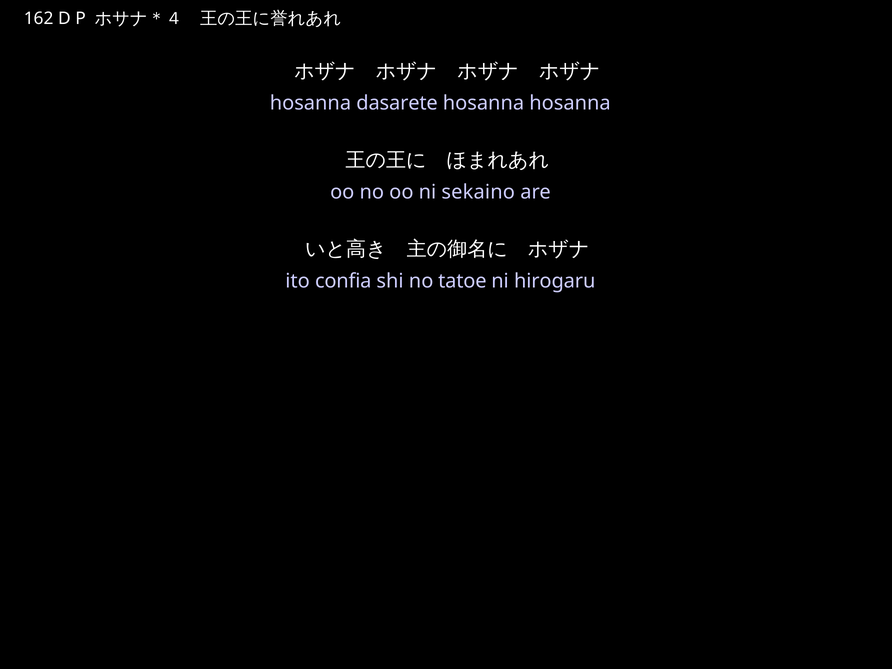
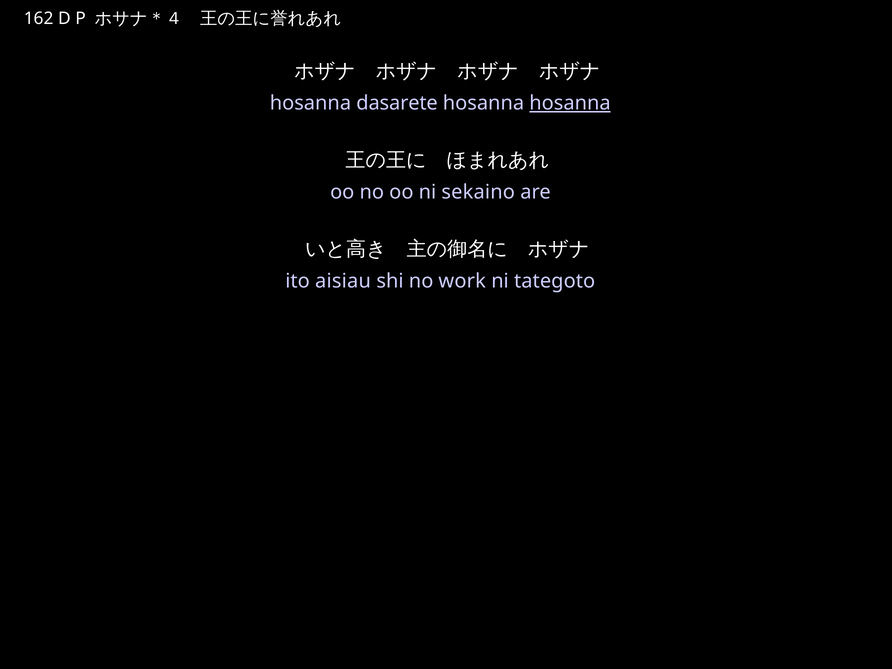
hosanna underline: none -> present (570, 103)
confia: confia -> aisiau (343, 281)
tatoe: tatoe -> work (462, 281)
hirogaru: hirogaru -> tategoto (555, 281)
